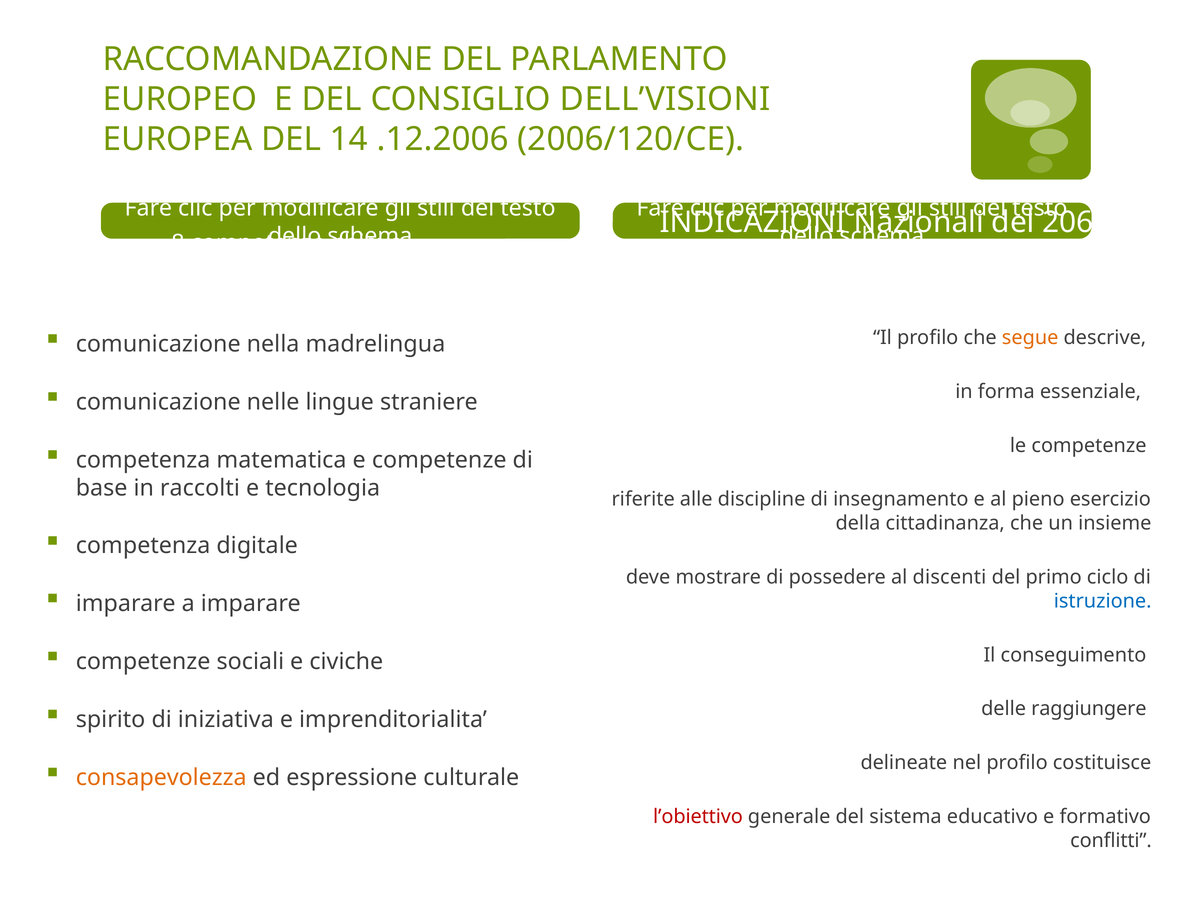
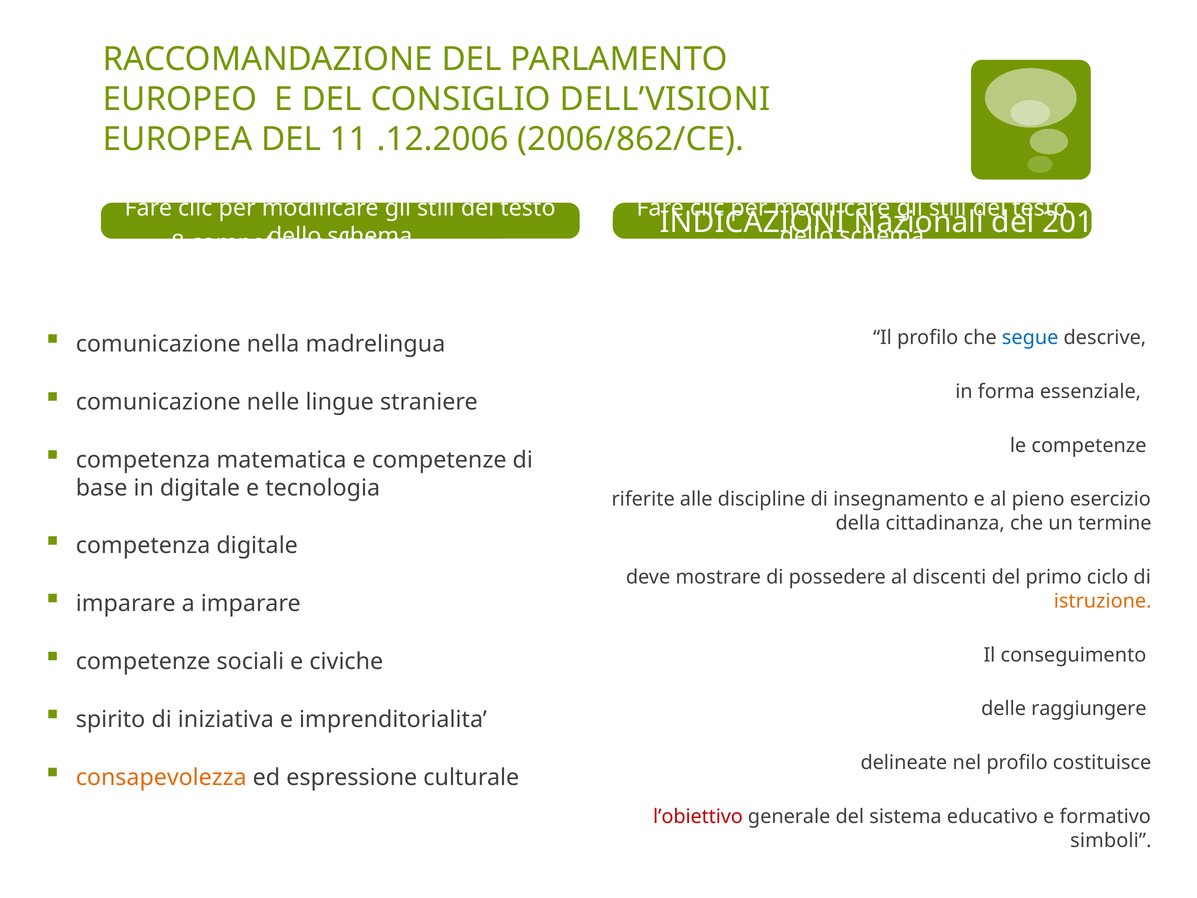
14: 14 -> 11 (349, 139)
2006/120/CE: 2006/120/CE -> 2006/862/CE (631, 139)
2062: 2062 -> 2011 (1077, 222)
segue colour: orange -> blue (1030, 338)
in raccolti: raccolti -> digitale (200, 488)
insieme: insieme -> termine (1115, 523)
istruzione colour: blue -> orange (1103, 601)
conflitti: conflitti -> simboli (1111, 840)
